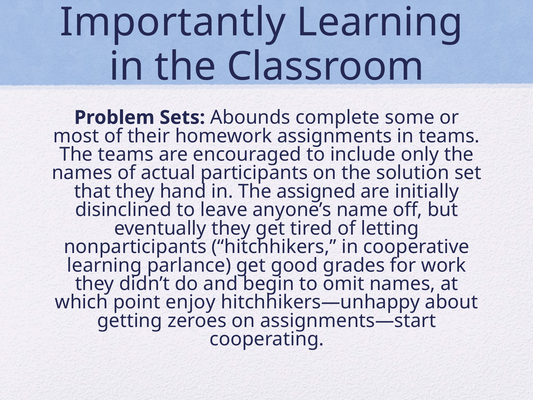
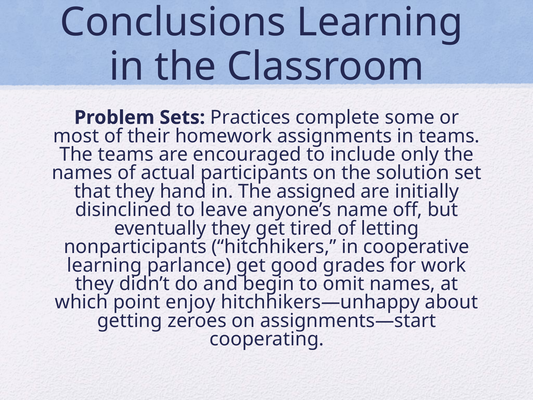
Importantly: Importantly -> Conclusions (173, 22)
Abounds: Abounds -> Practices (250, 117)
